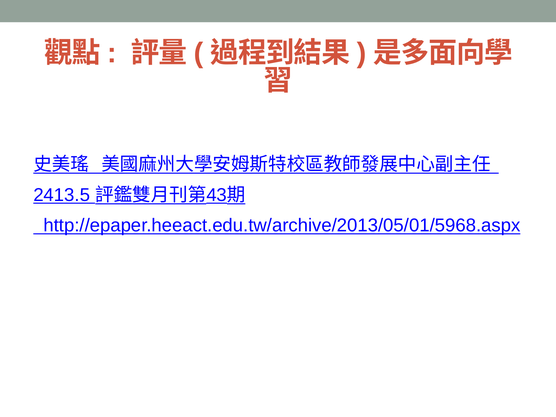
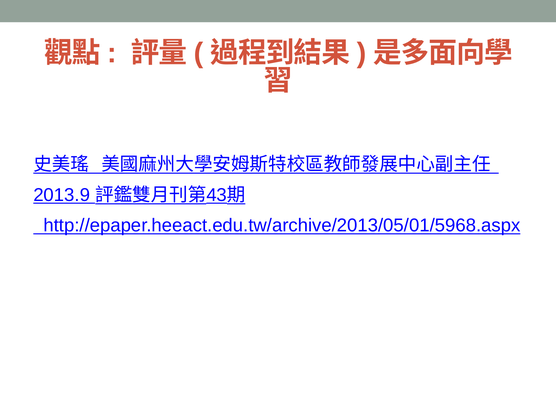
2413.5: 2413.5 -> 2013.9 (62, 195)
